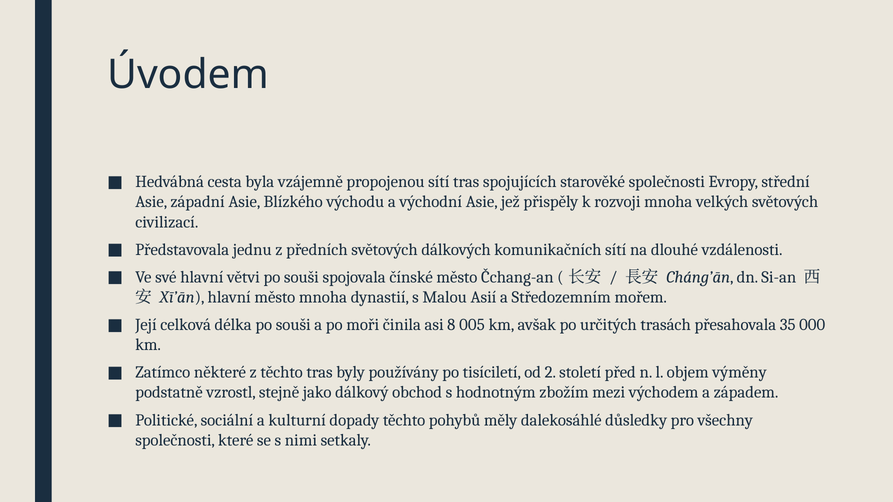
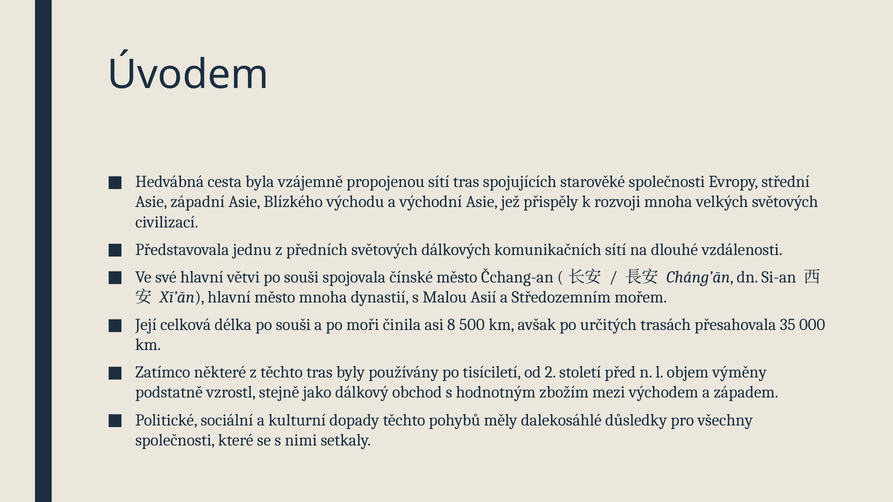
005: 005 -> 500 (472, 325)
